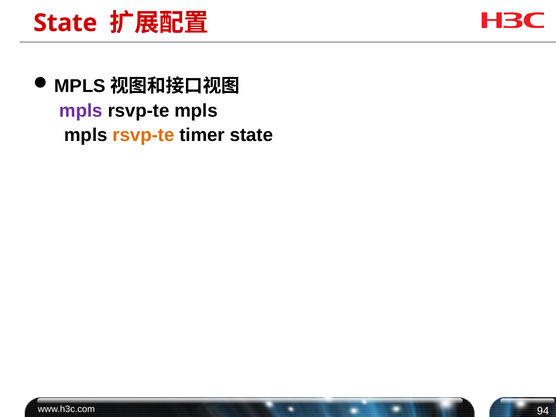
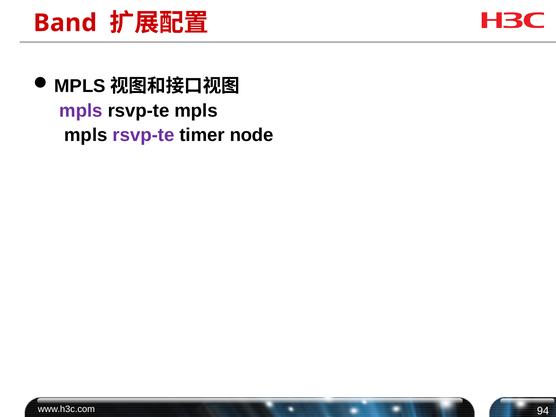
State: State -> Band (65, 23)
rsvp-te colour: orange -> purple (143, 135)
timer state: state -> node (252, 135)
